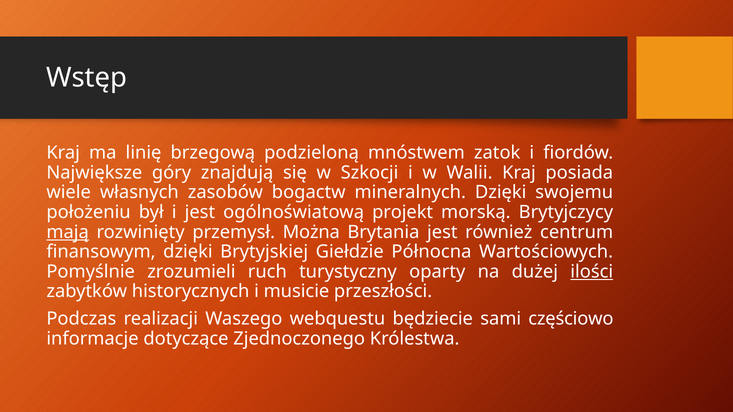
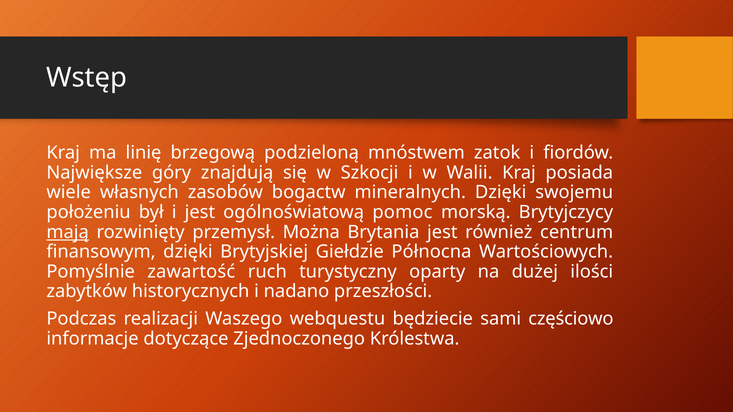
projekt: projekt -> pomoc (402, 212)
zrozumieli: zrozumieli -> zawartość (191, 272)
ilości underline: present -> none (592, 272)
musicie: musicie -> nadano (296, 292)
